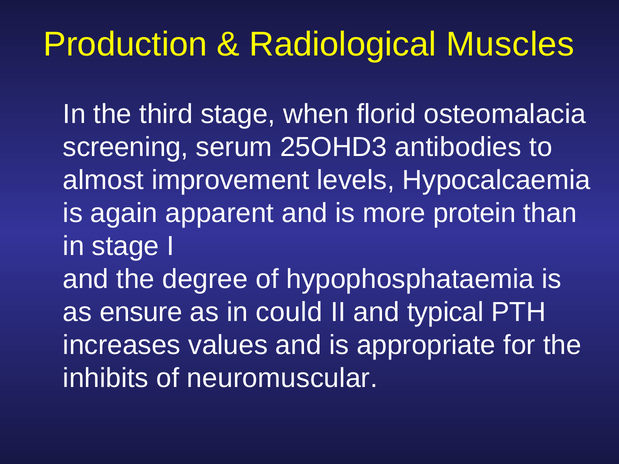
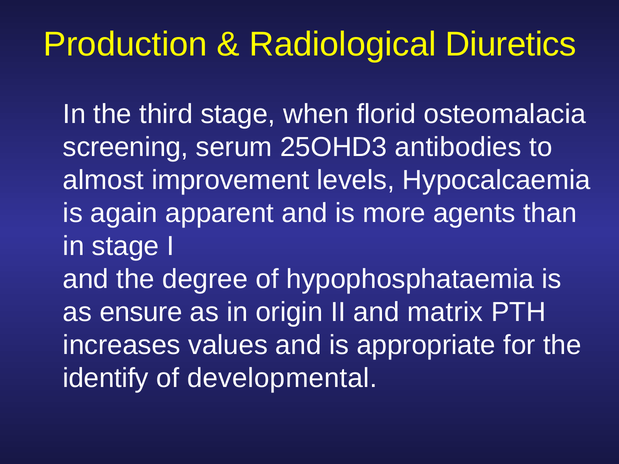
Muscles: Muscles -> Diuretics (511, 45)
protein: protein -> agents (474, 213)
could: could -> origin (289, 313)
typical: typical -> matrix (445, 313)
inhibits: inhibits -> identify (106, 379)
neuromuscular: neuromuscular -> developmental (282, 379)
